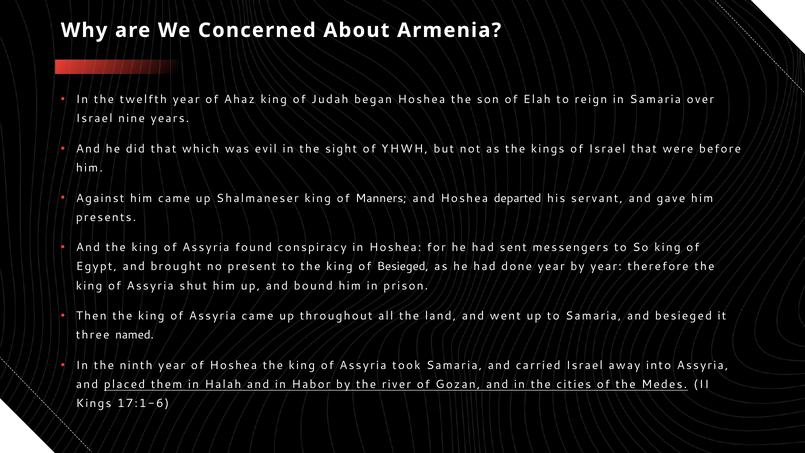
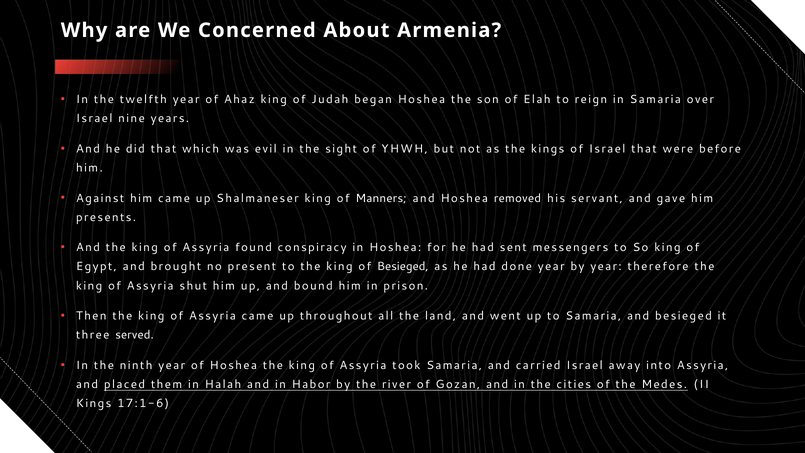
departed: departed -> removed (517, 198)
named: named -> served (134, 335)
